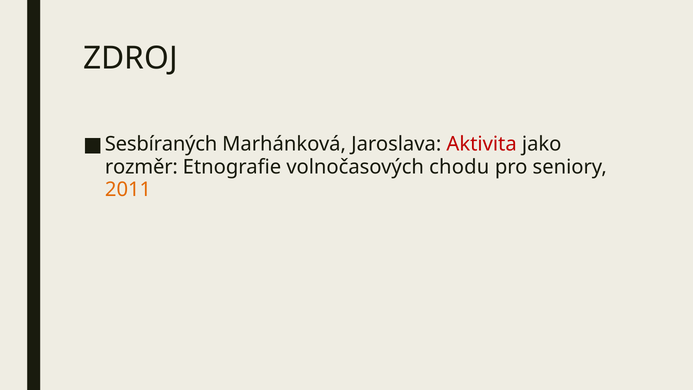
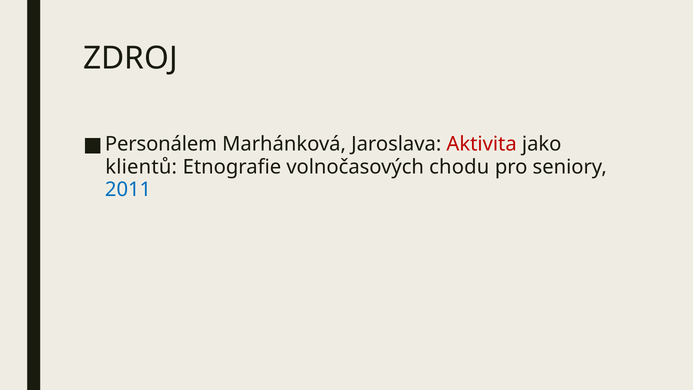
Sesbíraných: Sesbíraných -> Personálem (161, 144)
rozměr: rozměr -> klientů (141, 167)
2011 colour: orange -> blue (128, 190)
